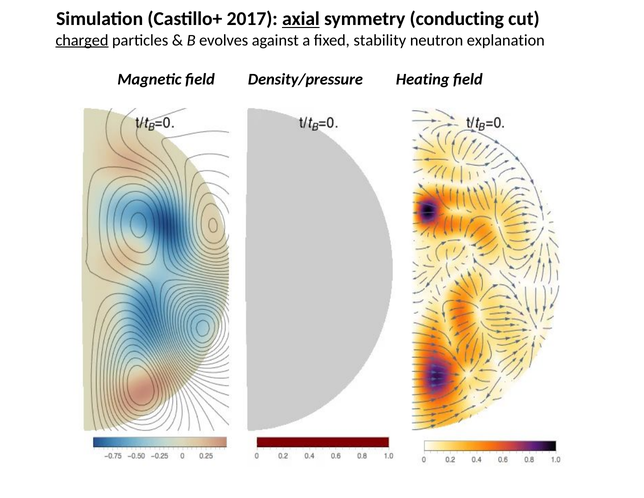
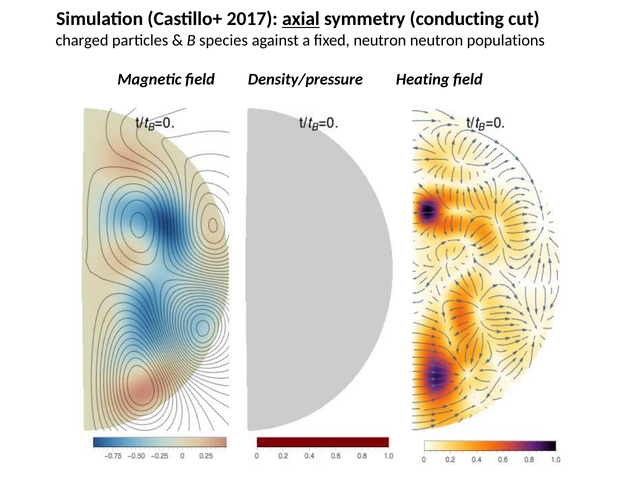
charged underline: present -> none (82, 40)
evolves: evolves -> species (224, 40)
fixed stability: stability -> neutron (380, 40)
explanation: explanation -> populations (506, 40)
